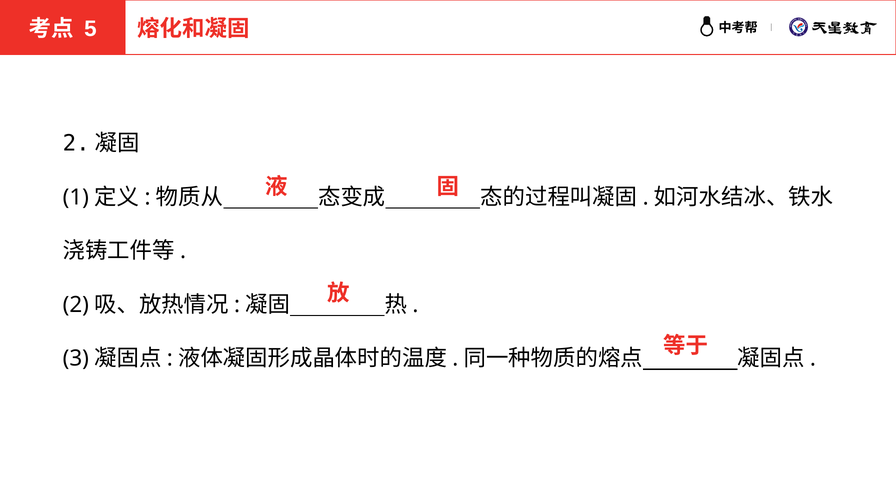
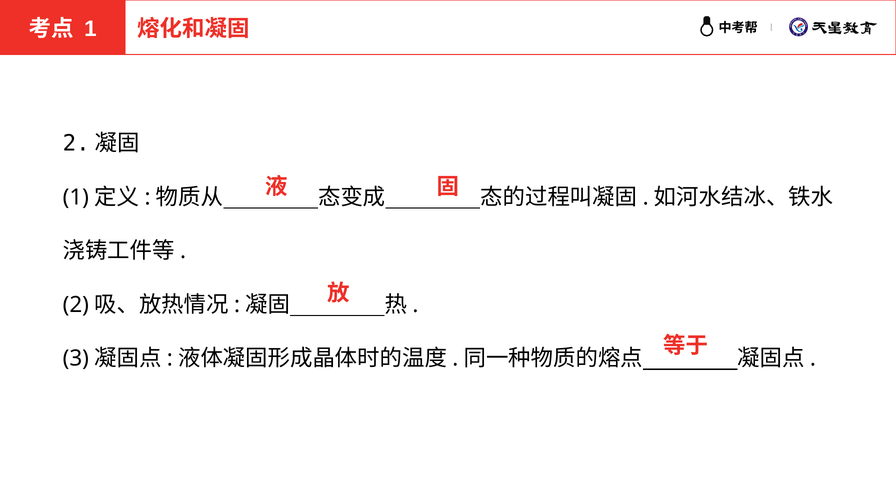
5: 5 -> 1 (90, 29)
